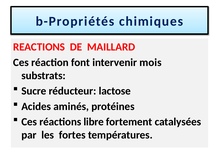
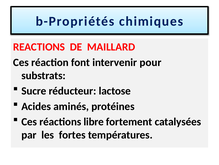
mois: mois -> pour (151, 62)
